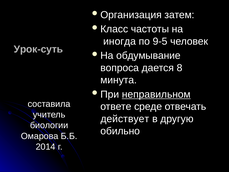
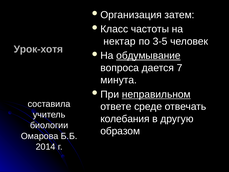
иногда: иногда -> нектар (120, 41)
9-5: 9-5 -> 3-5 (160, 41)
Урок-суть: Урок-суть -> Урок-хотя (38, 49)
обдумывание underline: none -> present (148, 56)
8: 8 -> 7 (180, 68)
действует: действует -> колебания (125, 119)
обильно: обильно -> образом (120, 131)
